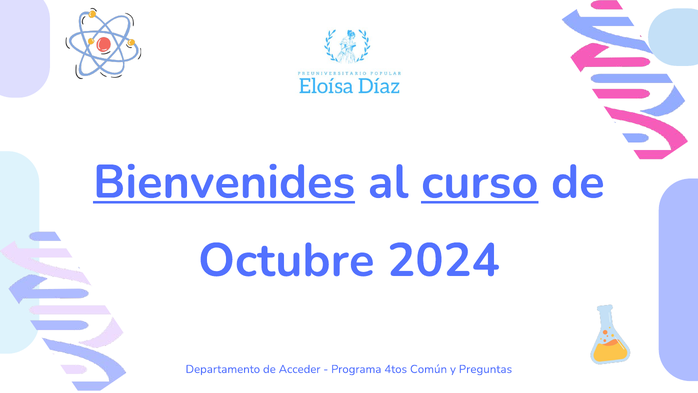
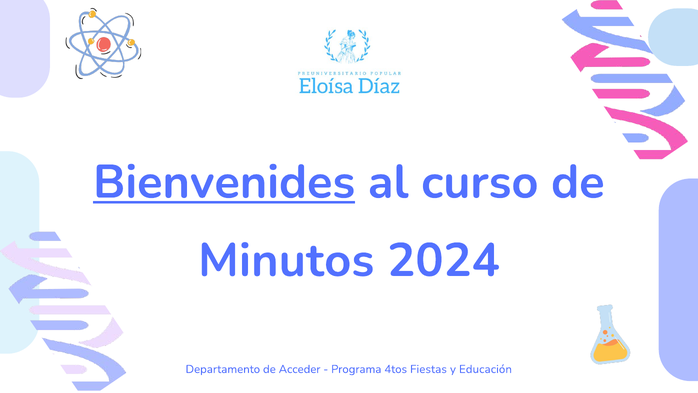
curso underline: present -> none (480, 182)
Octubre: Octubre -> Minutos (286, 260)
Común: Común -> Fiestas (428, 369)
Preguntas: Preguntas -> Educación (485, 369)
